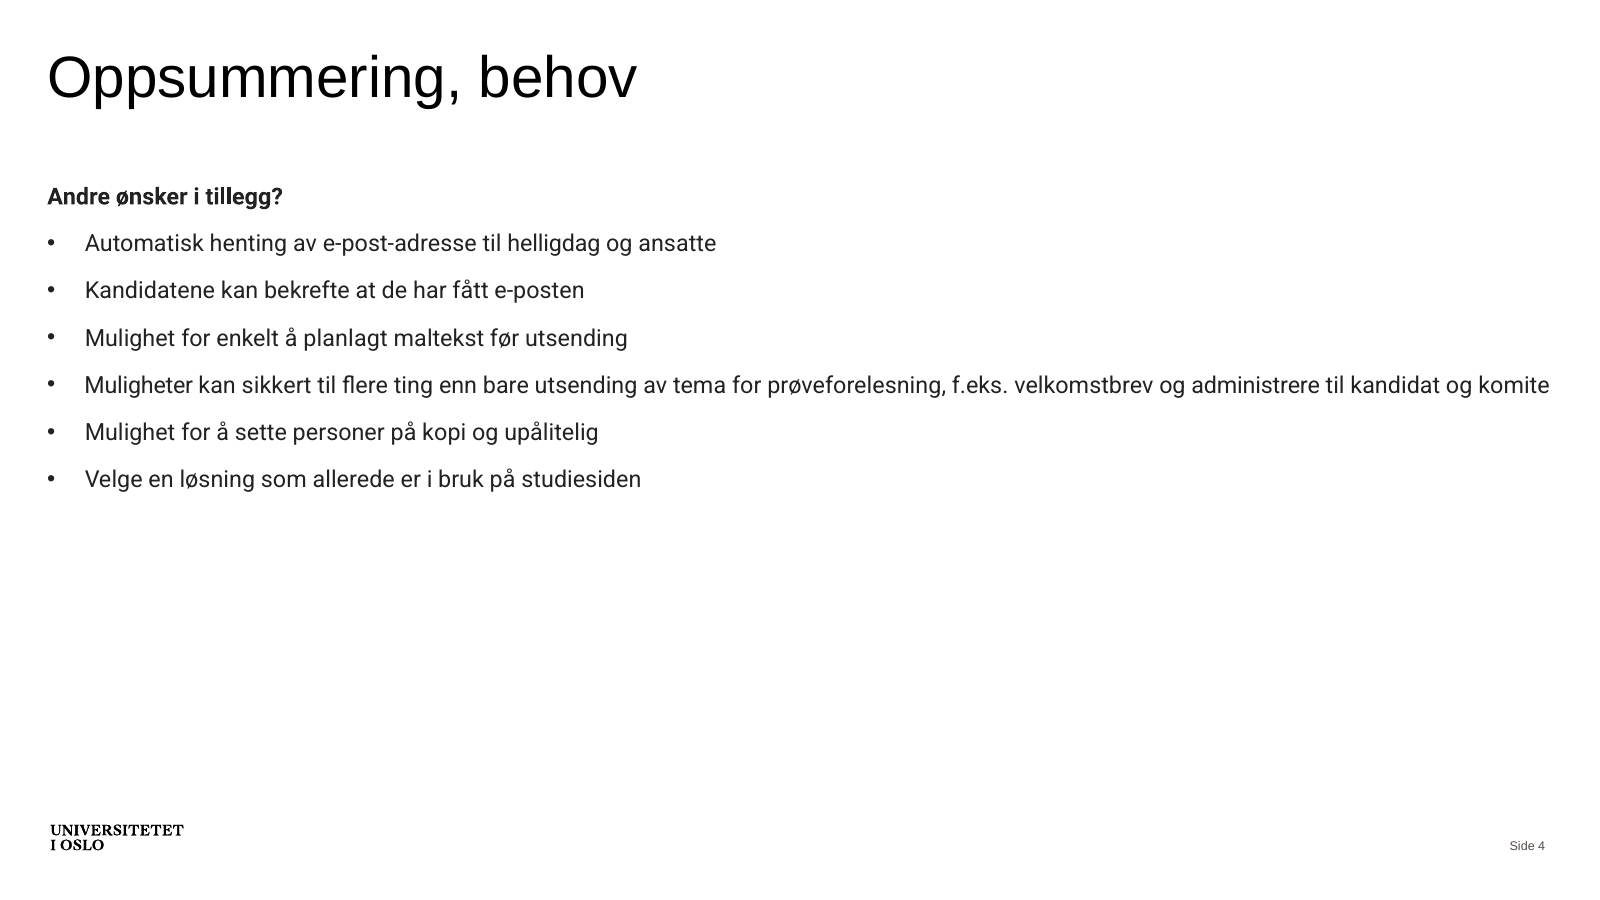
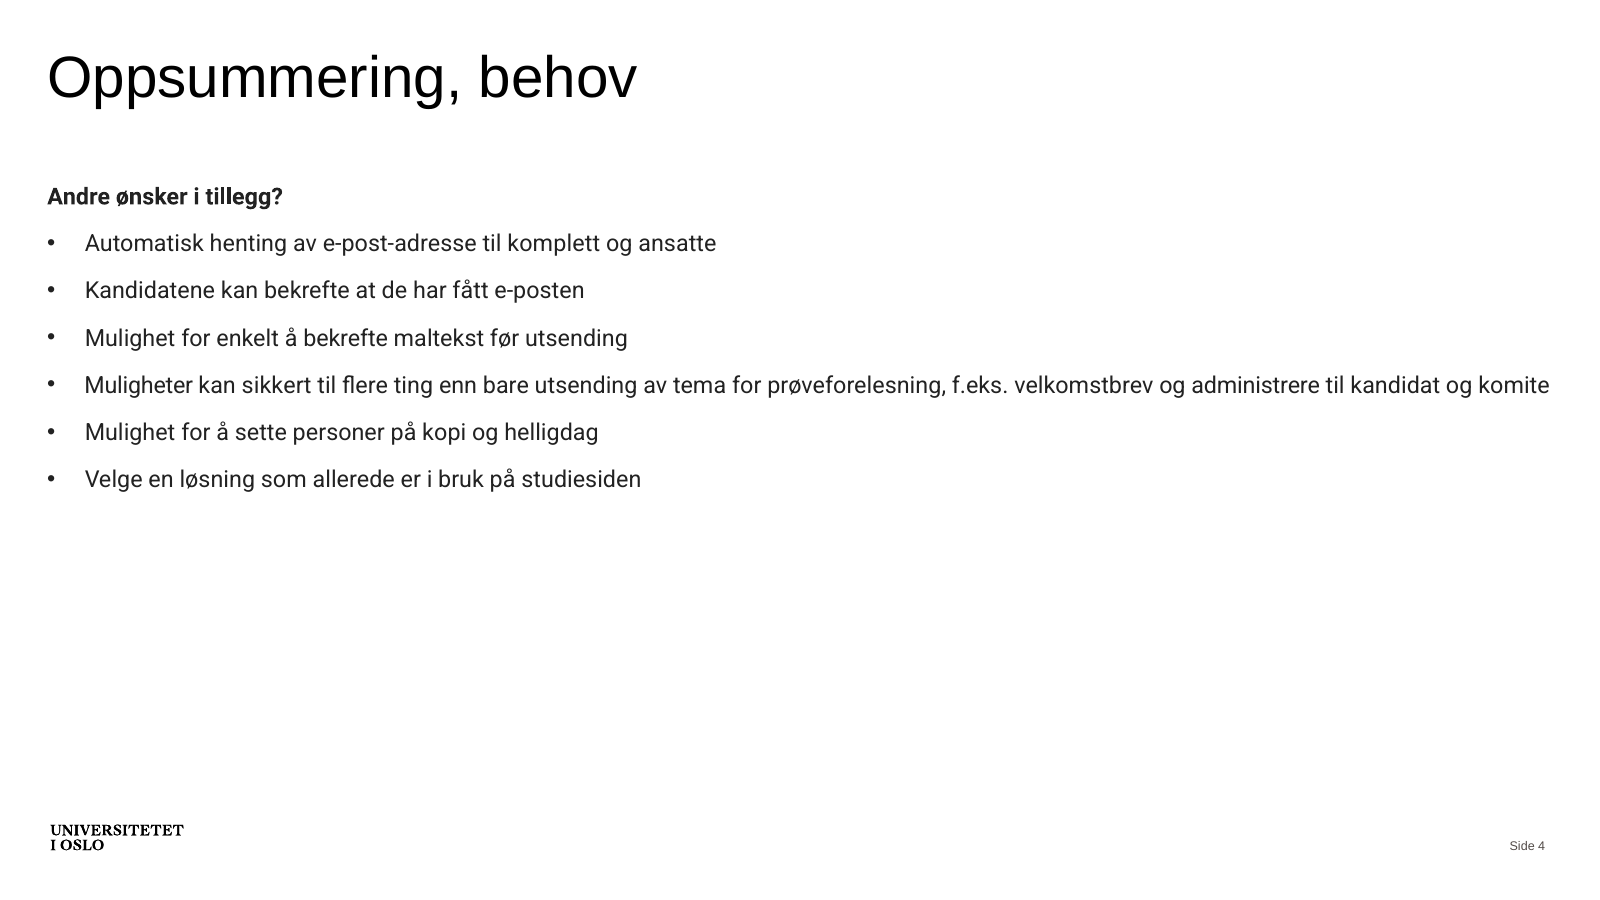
helligdag: helligdag -> komplett (554, 244)
å planlagt: planlagt -> bekrefte (346, 338)
upålitelig: upålitelig -> helligdag (552, 433)
